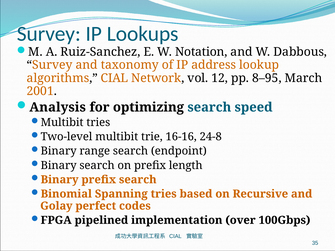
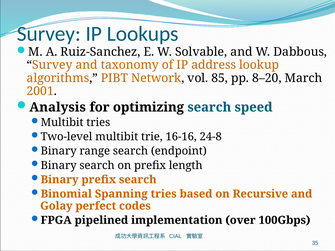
Notation: Notation -> Solvable (201, 52)
algorithms CIAL: CIAL -> PIBT (114, 78)
12: 12 -> 85 (220, 78)
8–95: 8–95 -> 8–20 (267, 78)
